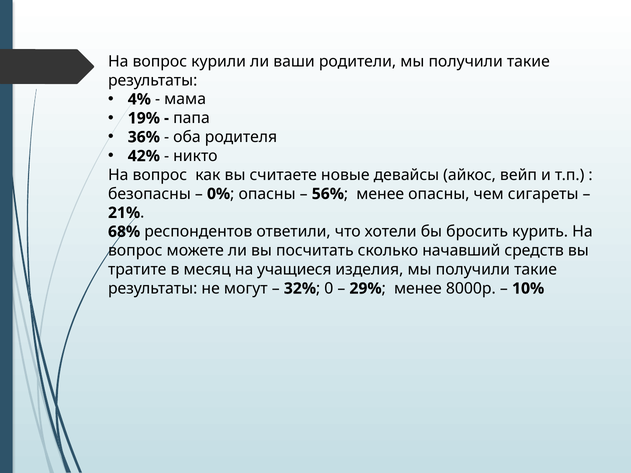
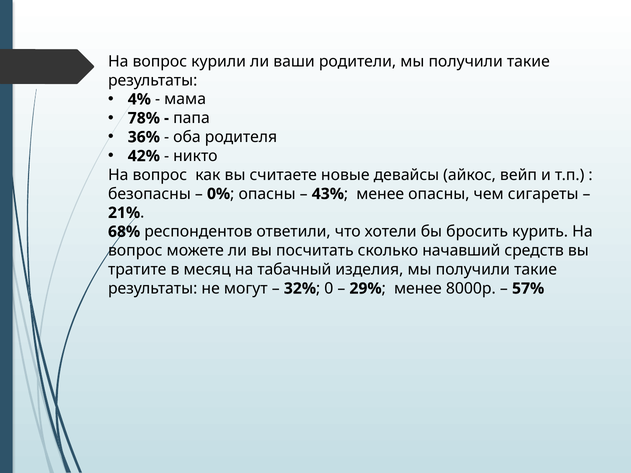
19%: 19% -> 78% (144, 118)
56%: 56% -> 43% (328, 194)
учащиеся: учащиеся -> табачный (294, 270)
10%: 10% -> 57% (528, 289)
